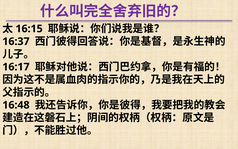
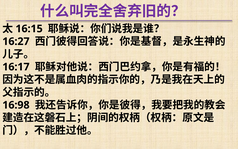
16:37: 16:37 -> 16:27 (16, 41)
16:48: 16:48 -> 16:98 (16, 105)
